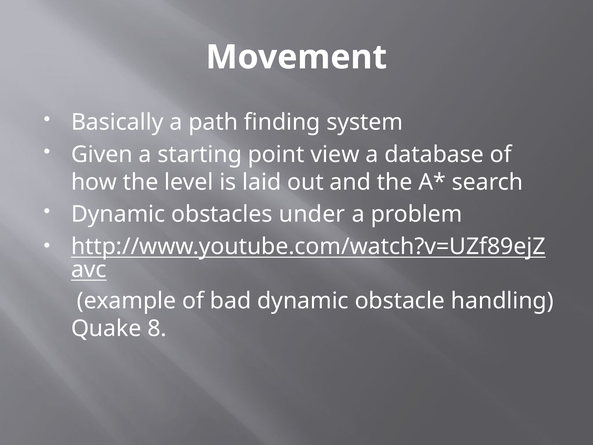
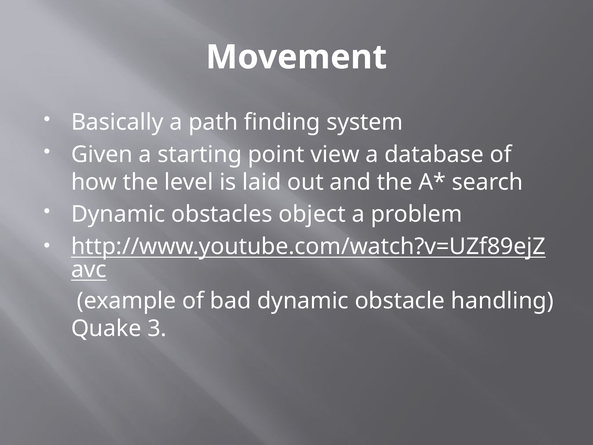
under: under -> object (312, 214)
8: 8 -> 3 (157, 328)
